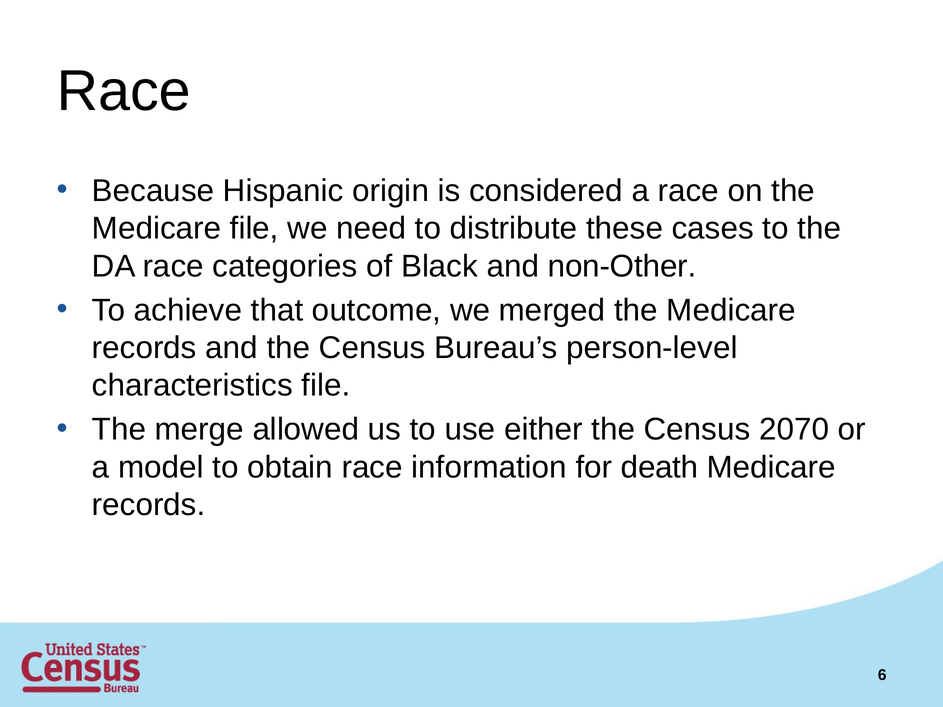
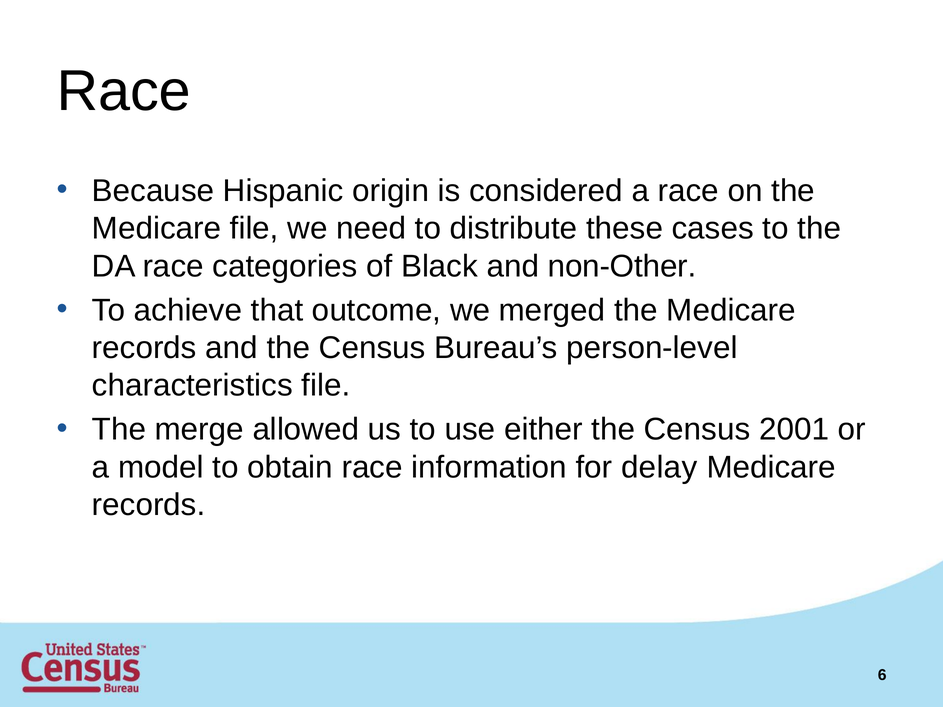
2070: 2070 -> 2001 (794, 430)
death: death -> delay (659, 467)
